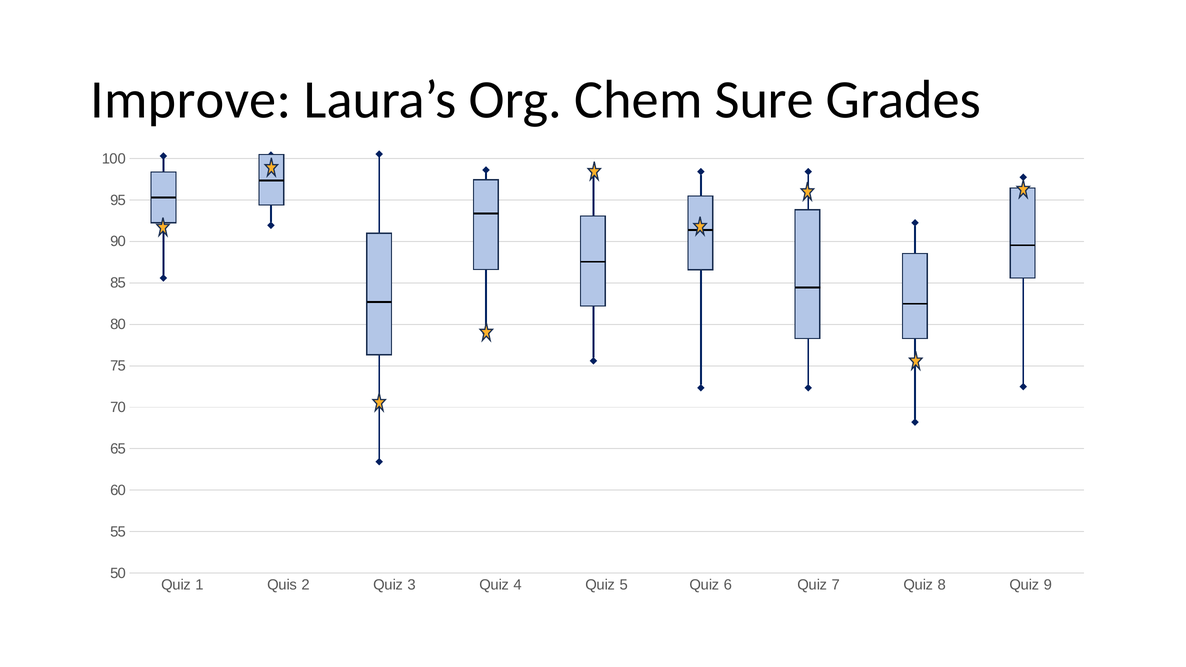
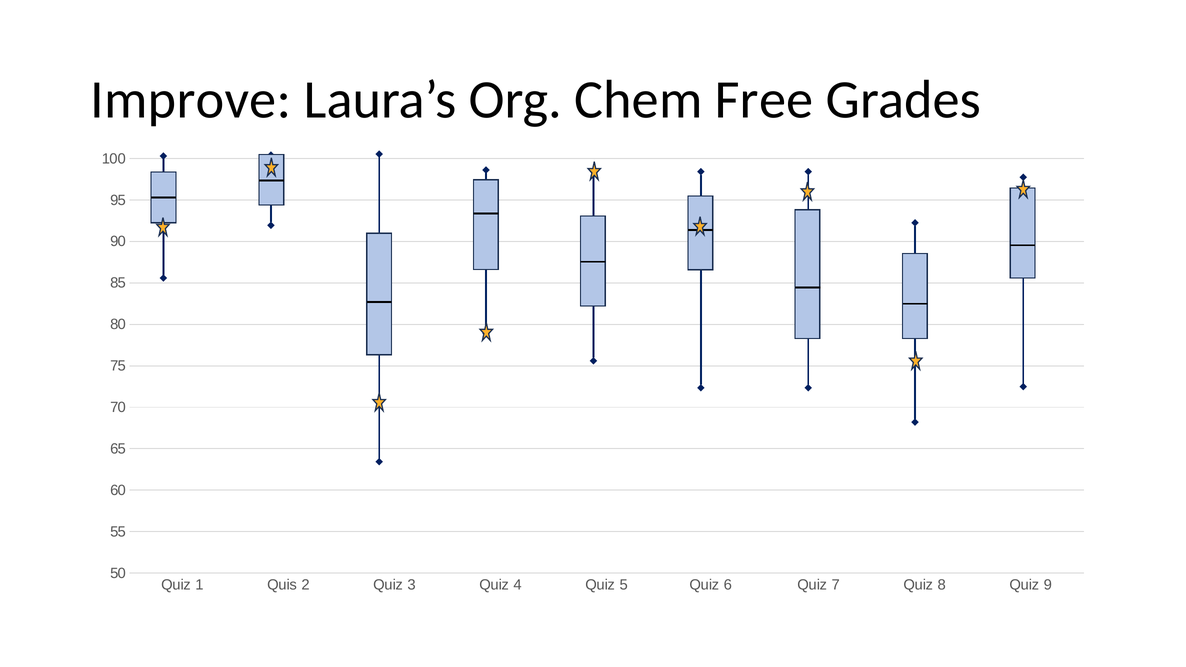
Sure: Sure -> Free (764, 100)
